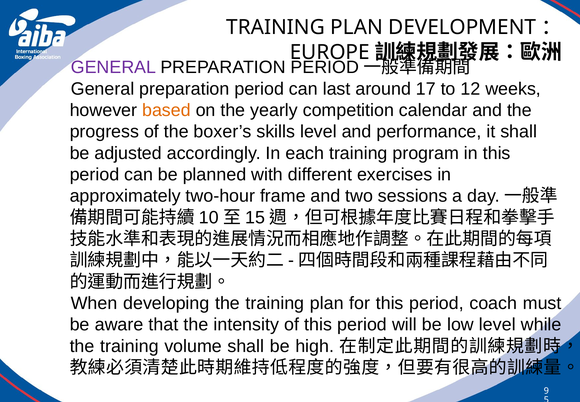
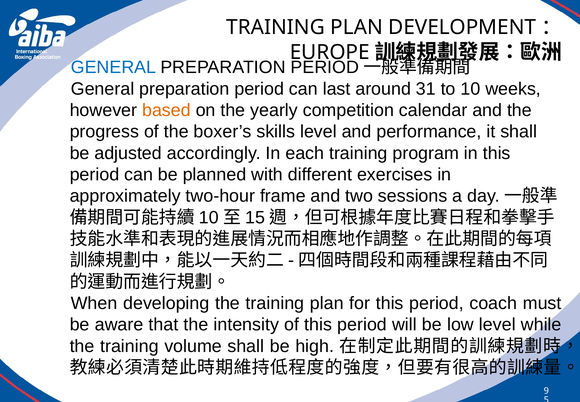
GENERAL colour: purple -> blue (113, 67)
17: 17 -> 31 (426, 89)
12: 12 -> 10 (470, 89)
